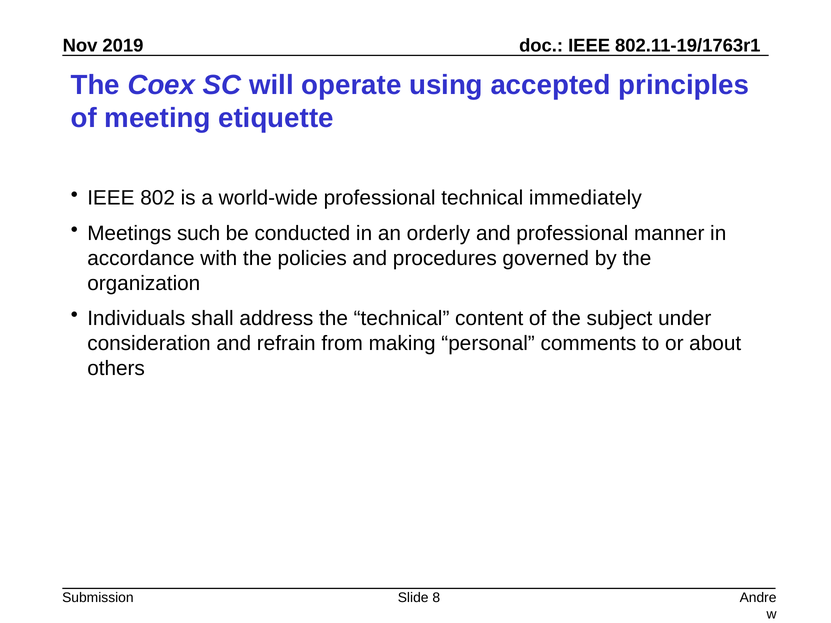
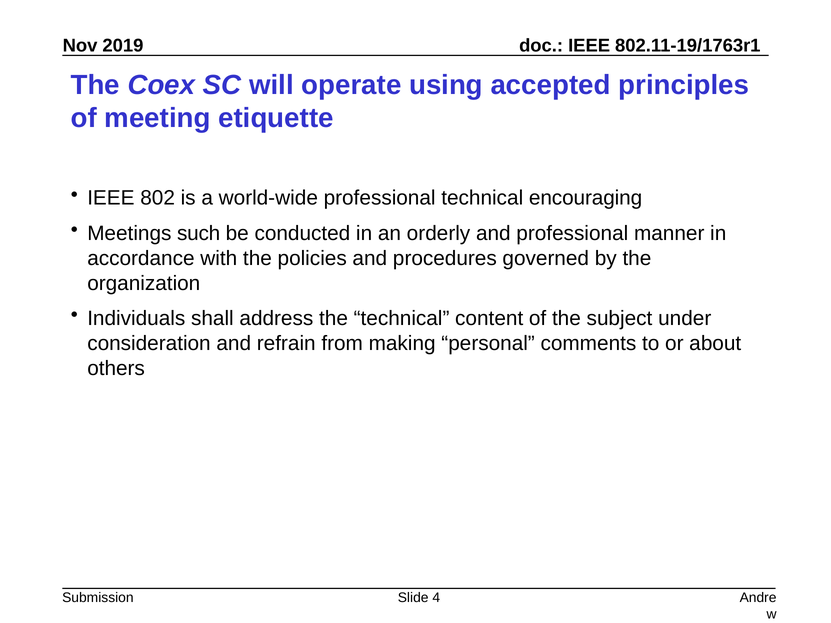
immediately: immediately -> encouraging (586, 198)
8: 8 -> 4 (436, 598)
